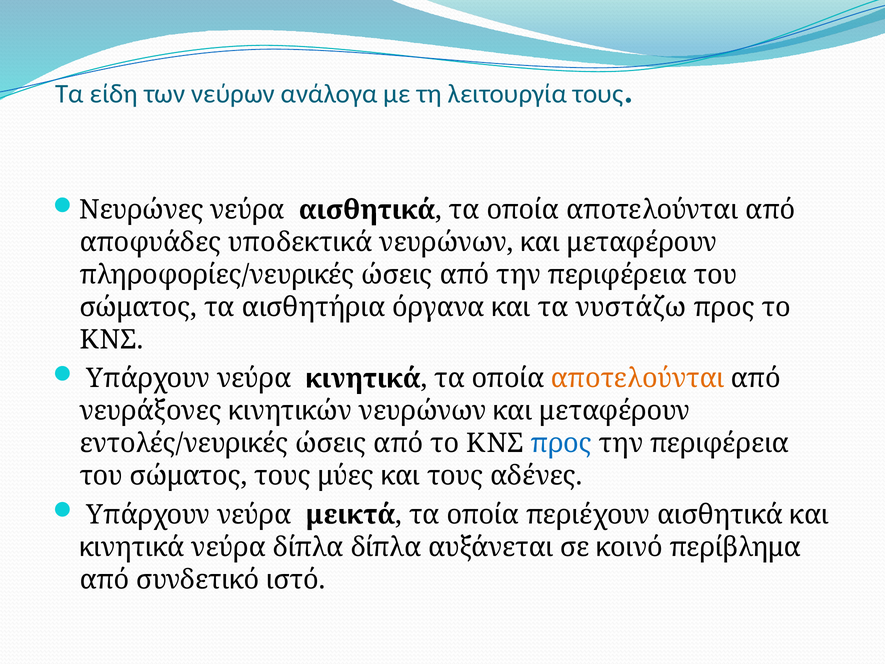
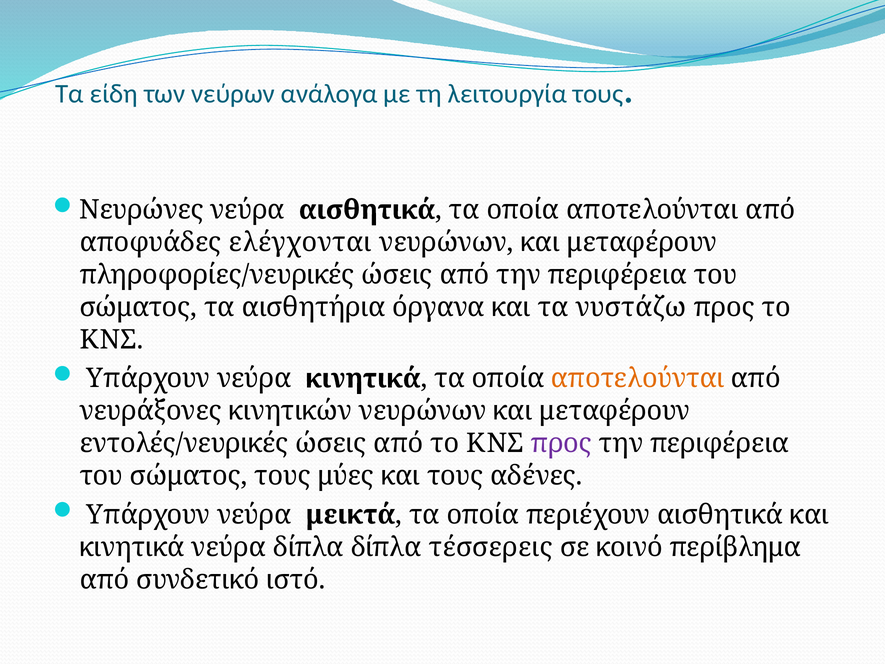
υποδεκτικά: υποδεκτικά -> ελέγχονται (300, 242)
προς colour: blue -> purple (561, 443)
αυξάνεται: αυξάνεται -> τέσσερεις (491, 547)
